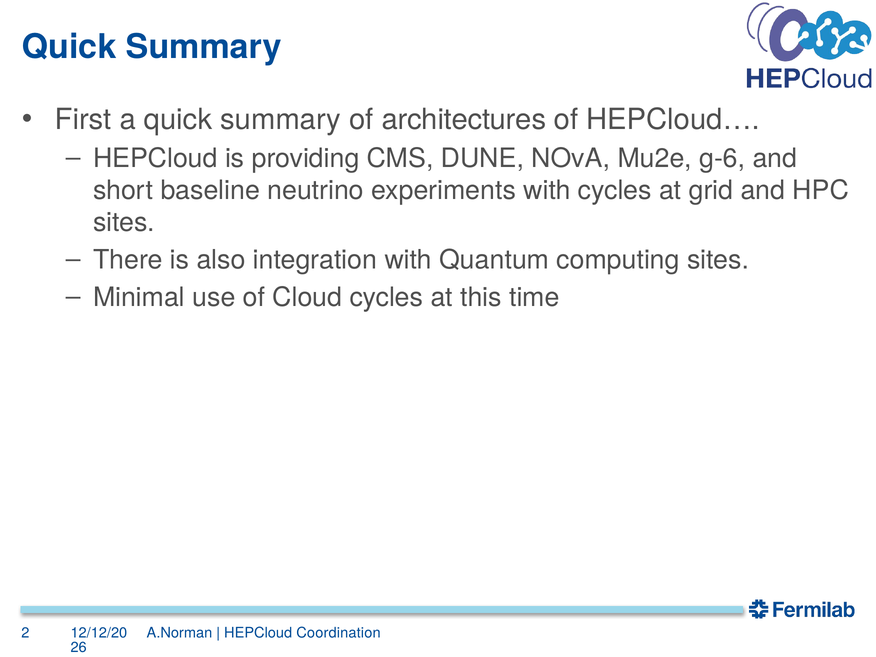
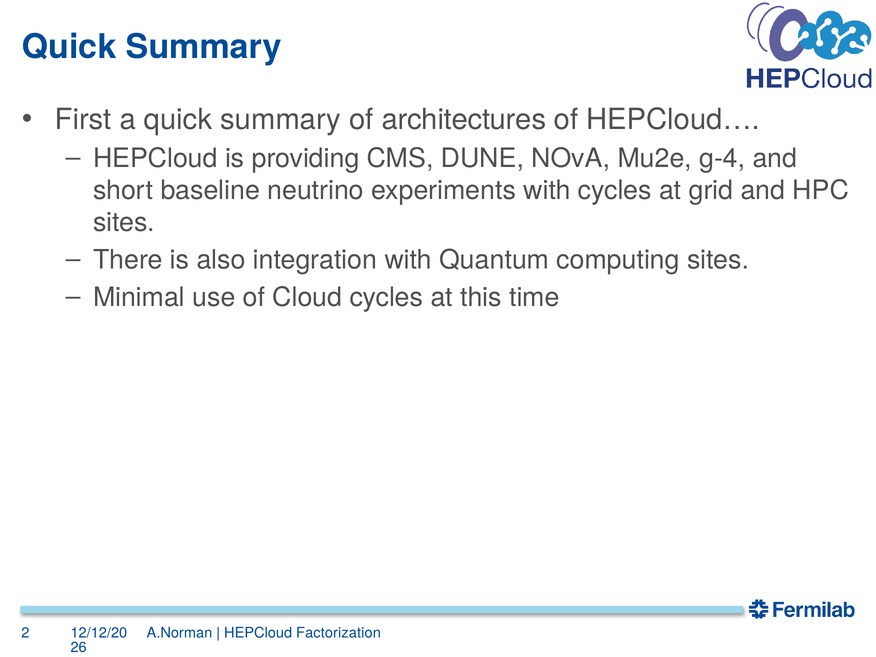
g-6: g-6 -> g-4 (722, 158)
Coordination: Coordination -> Factorization (338, 633)
